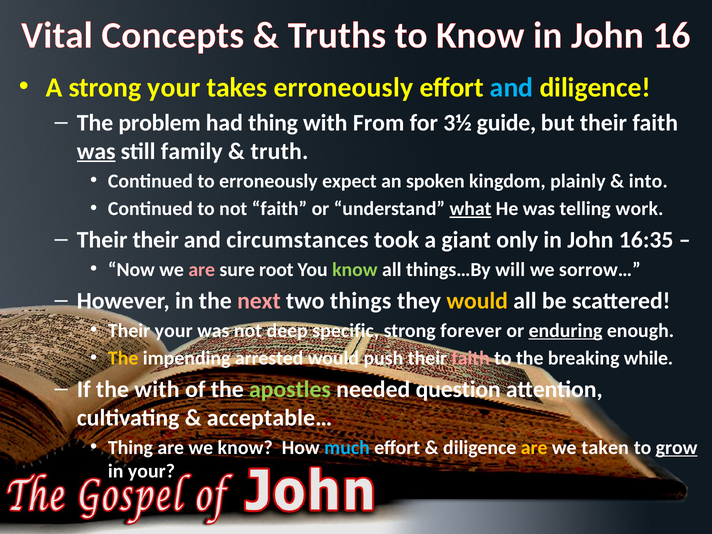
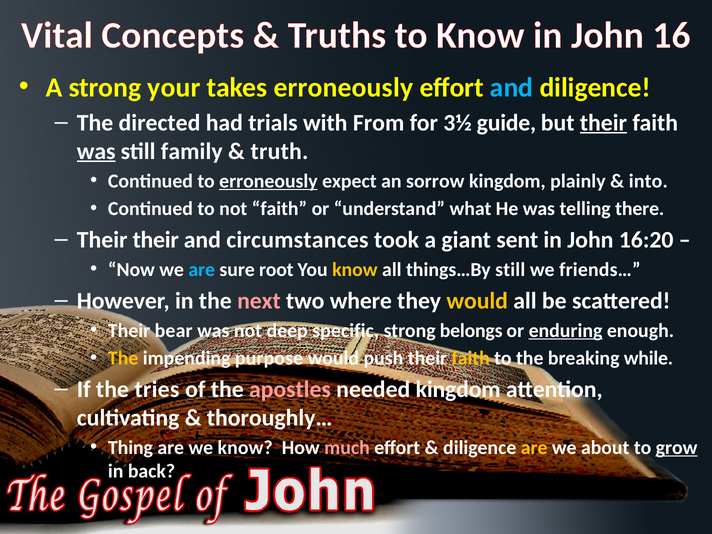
problem: problem -> directed (159, 123)
had thing: thing -> trials (273, 123)
their underline: none -> present (603, 123)
erroneously underline: none -> present (268, 181)
spoken: spoken -> sorrow (435, 181)
what underline: present -> none (471, 209)
work: work -> there (640, 209)
only: only -> sent (517, 240)
16:35: 16:35 -> 16:20 (646, 240)
are colour: pink -> light blue (202, 270)
know colour: light green -> yellow (355, 270)
things…By will: will -> still (510, 270)
sorrow…: sorrow… -> friends… (600, 270)
things: things -> where (361, 301)
Their your: your -> bear (174, 330)
forever: forever -> belongs (471, 330)
arrested: arrested -> purpose (269, 358)
faith colour: pink -> yellow (471, 358)
the with: with -> tries (157, 389)
apostles colour: light green -> pink (290, 389)
needed question: question -> kingdom (458, 389)
acceptable…: acceptable… -> thoroughly… (270, 418)
much colour: light blue -> pink (347, 448)
taken: taken -> about (605, 448)
in your: your -> back (152, 471)
